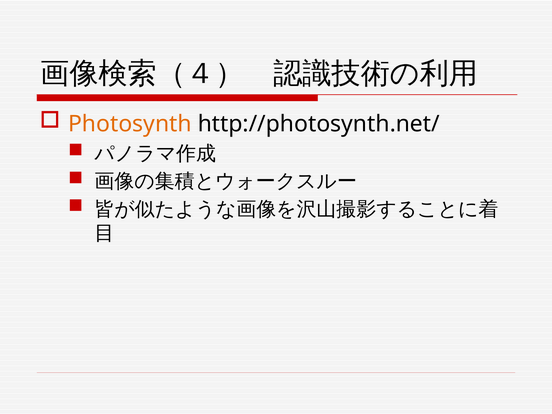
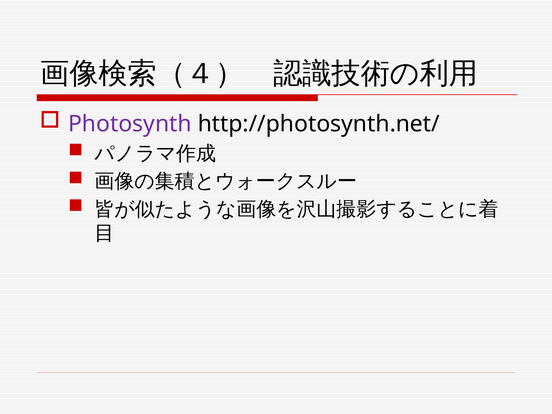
Photosynth colour: orange -> purple (130, 124)
